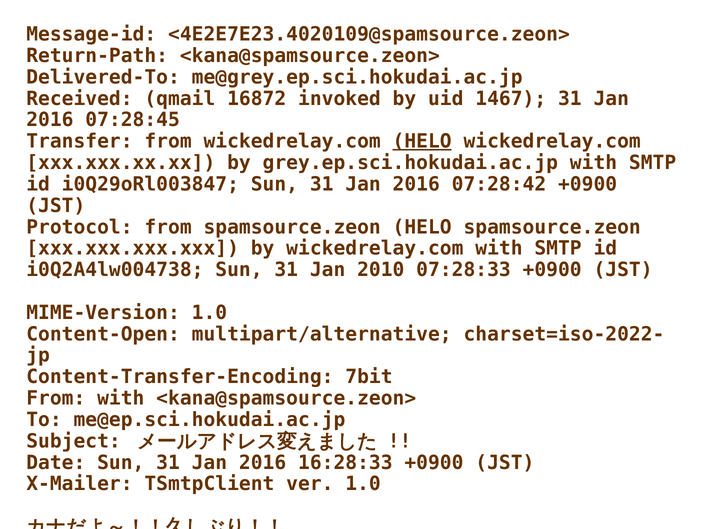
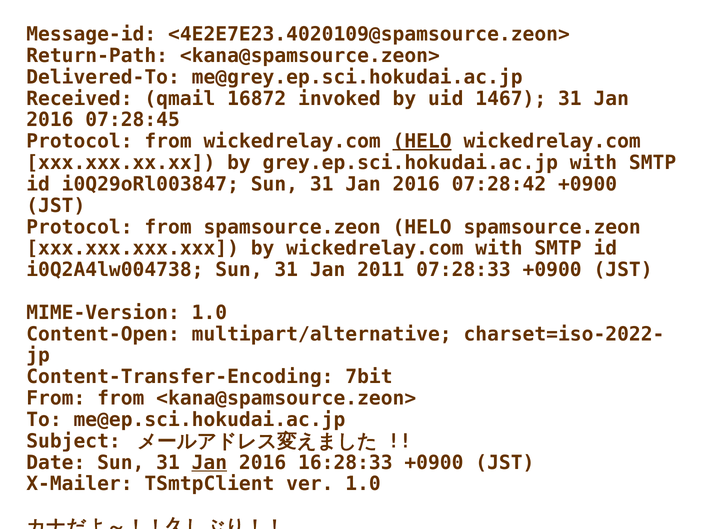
Transfer: Transfer -> Protocol (79, 141)
2010: 2010 -> 2011 (381, 270)
From with: with -> from (121, 398)
Jan underline: none -> present (209, 462)
